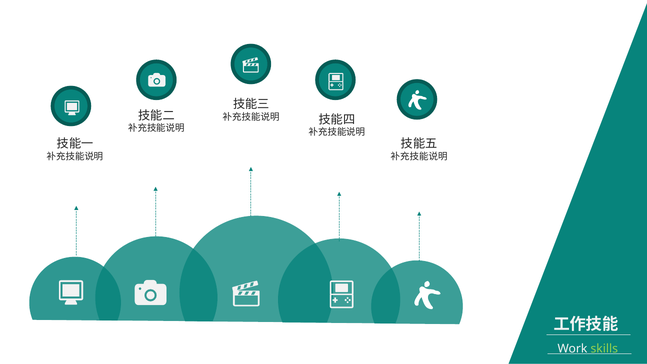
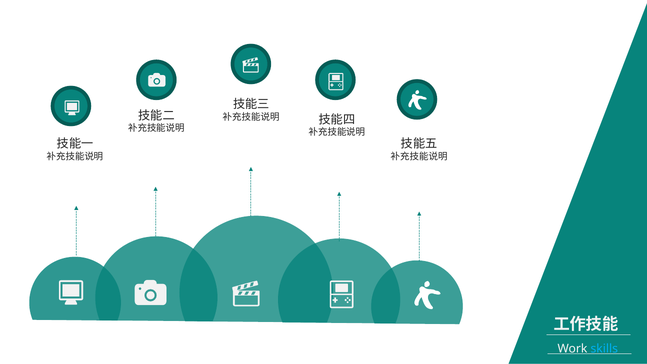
skills colour: light green -> light blue (604, 349)
